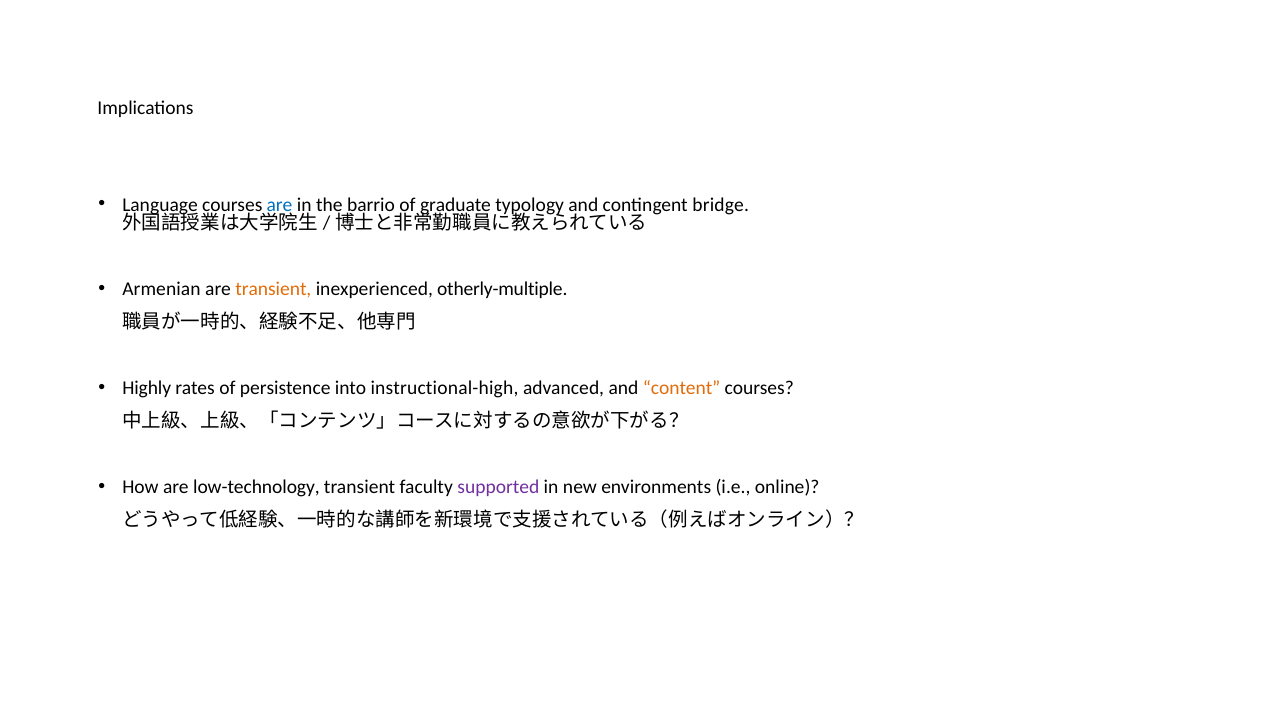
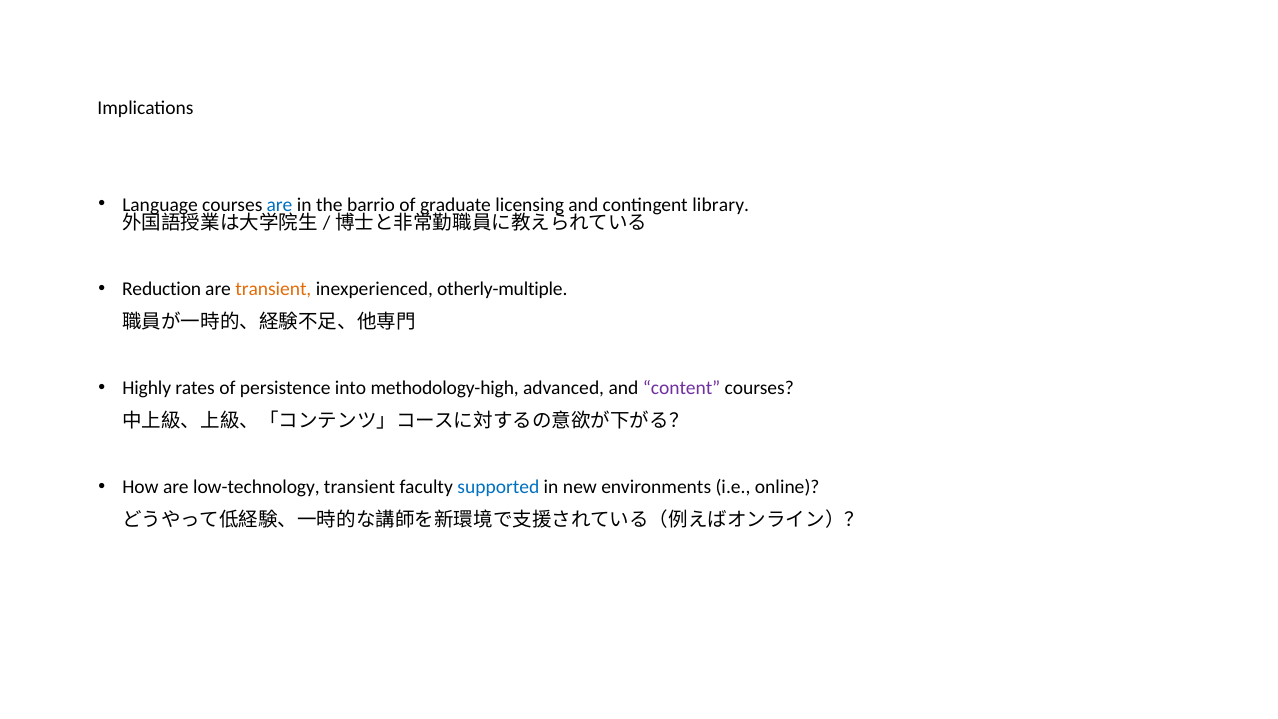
typology: typology -> licensing (530, 205)
bridge: bridge -> library (721, 205)
Armenian: Armenian -> Reduction (162, 289)
instructional-high: instructional-high -> methodology-high (445, 388)
content colour: orange -> purple (682, 388)
supported colour: purple -> blue (498, 487)
